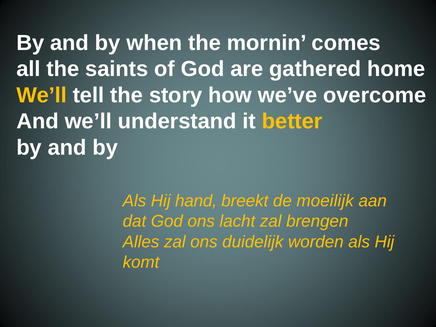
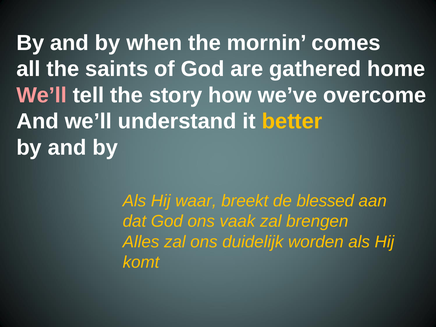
We’ll colour: yellow -> pink (42, 95)
hand: hand -> waar (196, 201)
moeilijk: moeilijk -> blessed (325, 201)
lacht: lacht -> vaak (237, 221)
